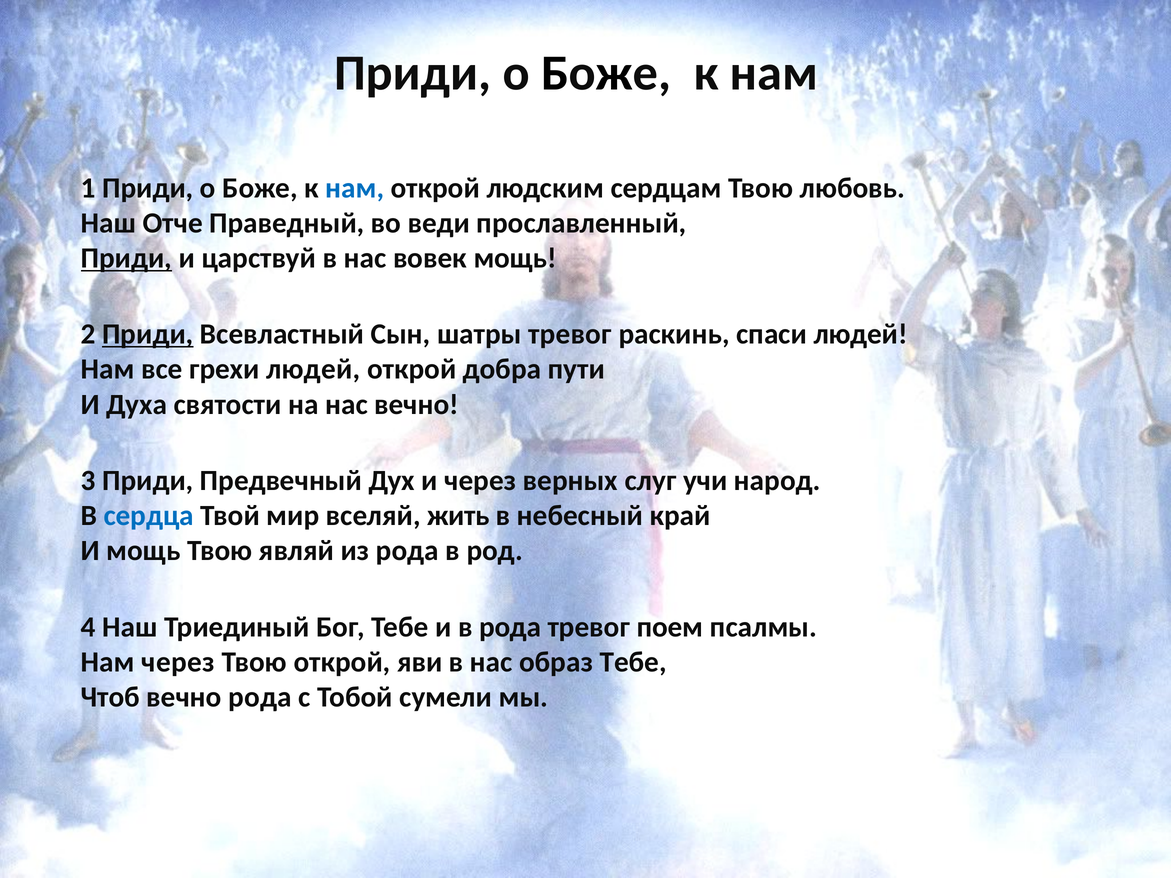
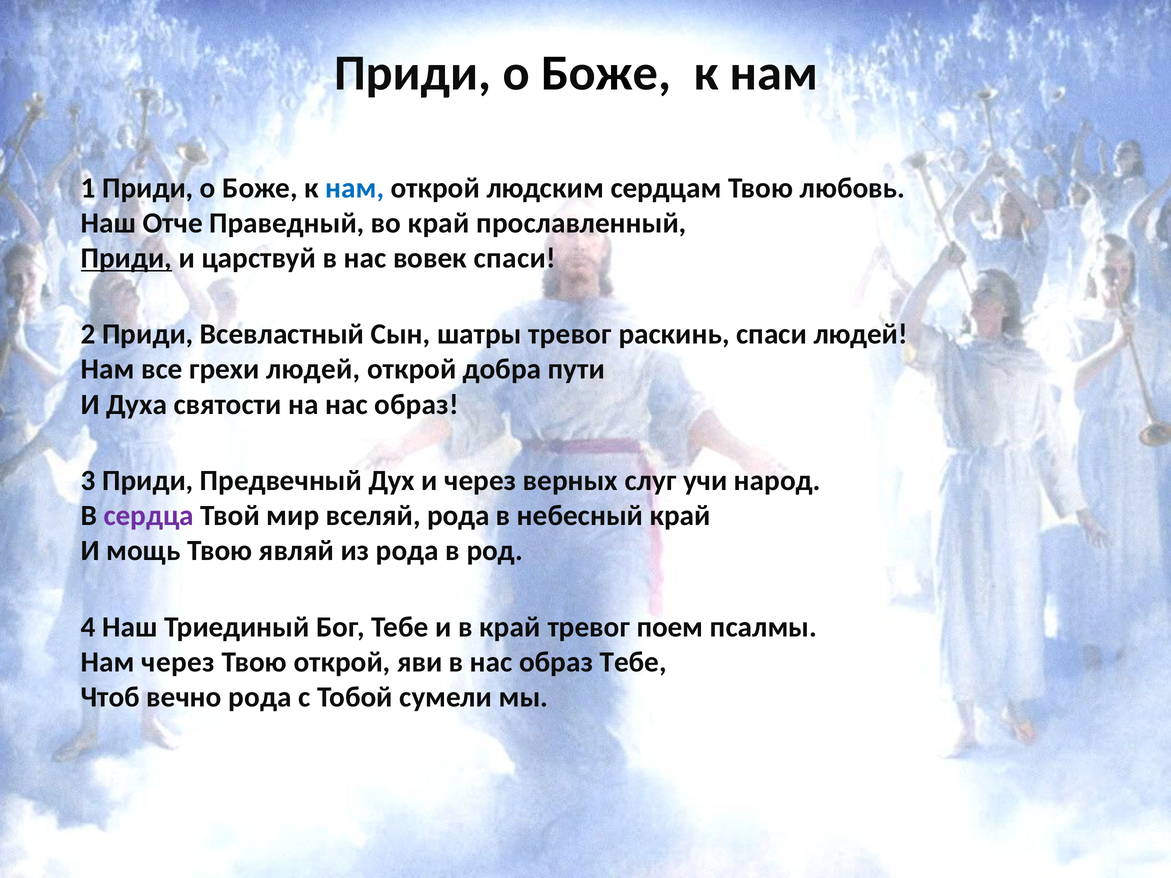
во веди: веди -> край (439, 223)
вовек мощь: мощь -> спаси (515, 258)
Приди underline: present -> none (148, 334)
на нас вечно: вечно -> образ (416, 405)
сердца colour: blue -> purple (149, 516)
вселяй жить: жить -> рода (458, 516)
в рода: рода -> край (510, 627)
